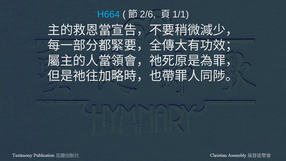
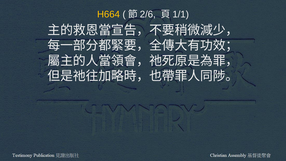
H664 colour: light blue -> yellow (108, 14)
